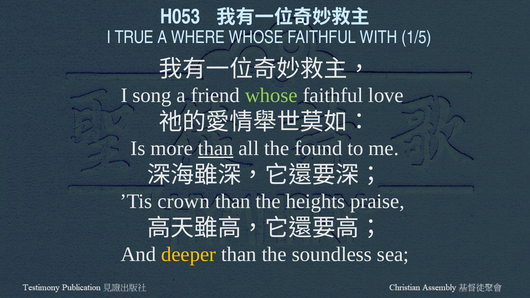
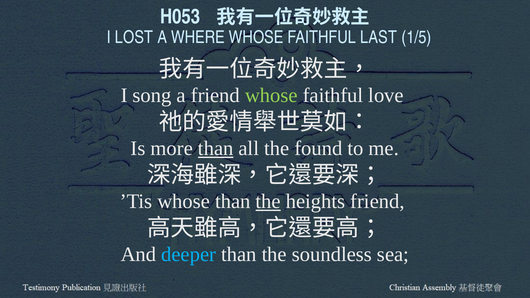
TRUE: TRUE -> LOST (134, 37)
WITH: WITH -> LAST (379, 37)
’Tis crown: crown -> whose (184, 201)
the underline: none -> present (268, 201)
heights praise: praise -> friend (377, 201)
deeper colour: yellow -> light blue (189, 254)
